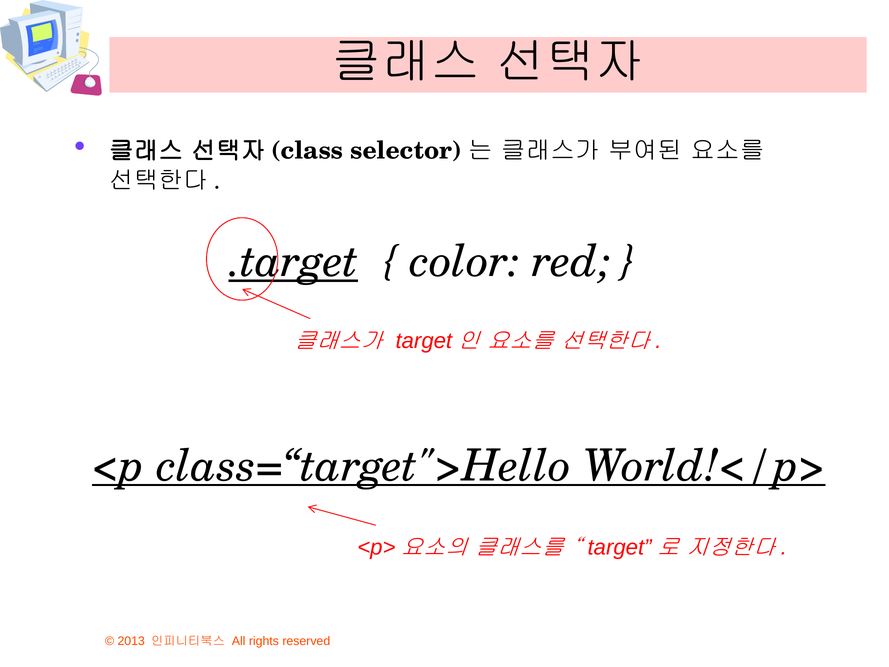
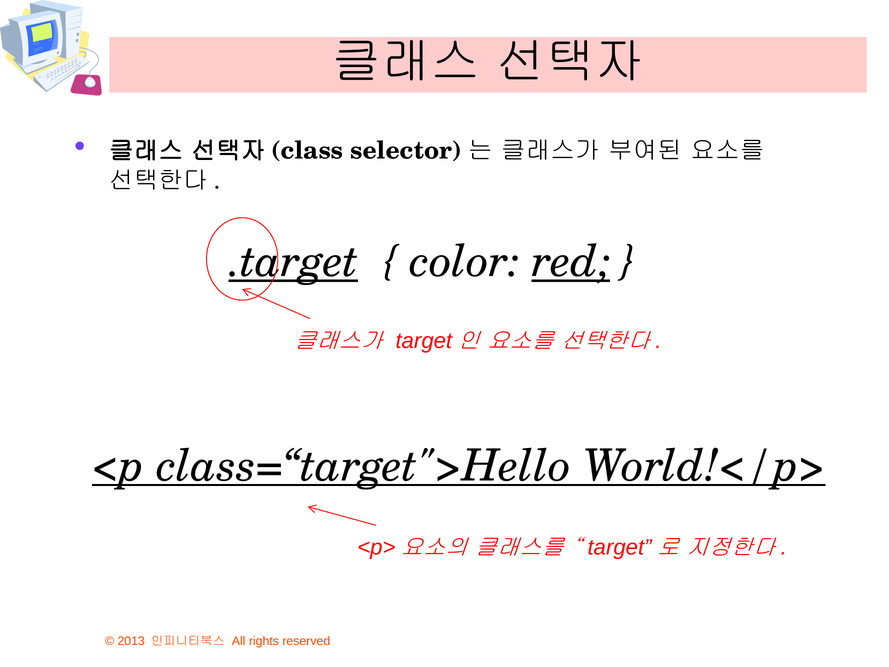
red underline: none -> present (571, 262)
